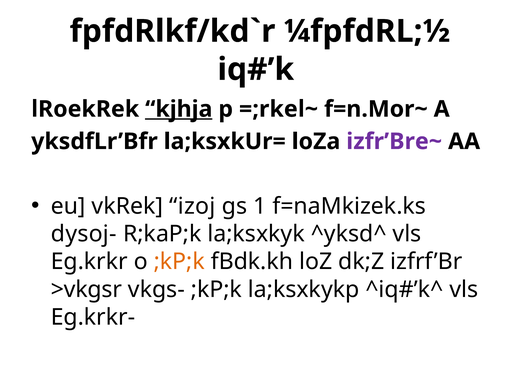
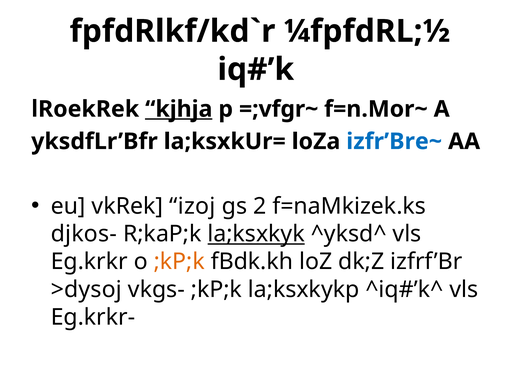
=;rkel~: =;rkel~ -> =;vfgr~ (279, 109)
izfr’Bre~ colour: purple -> blue (394, 141)
1: 1 -> 2 (260, 206)
dysoj-: dysoj- -> djkos- (84, 234)
la;ksxkyk underline: none -> present (256, 234)
>vkgsr: >vkgsr -> >dysoj (86, 289)
